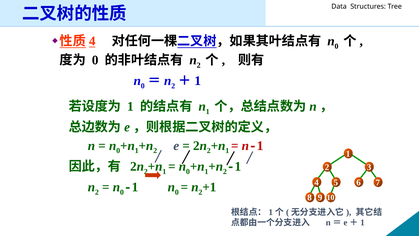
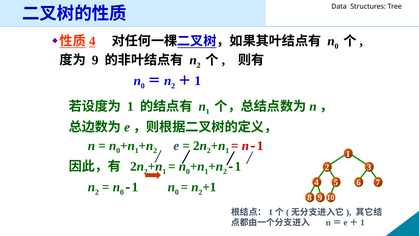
0: 0 -> 9 (95, 60)
